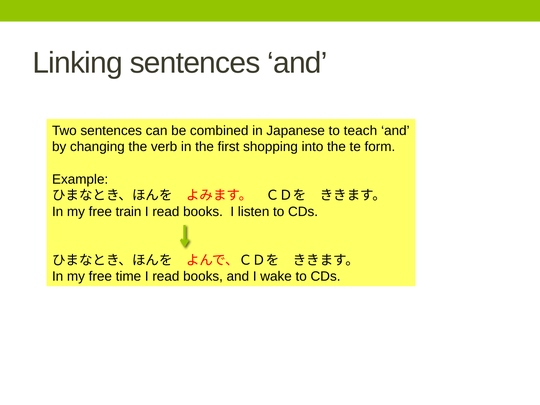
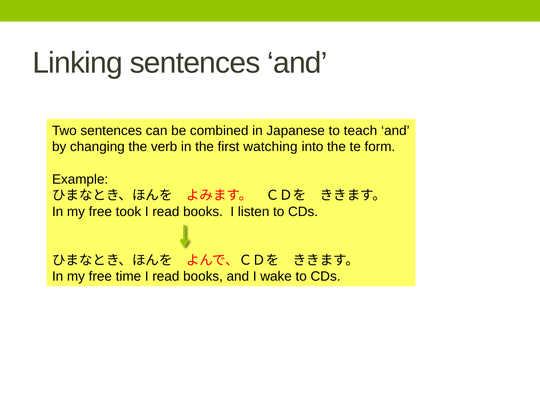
shopping: shopping -> watching (270, 147)
train: train -> took (128, 212)
